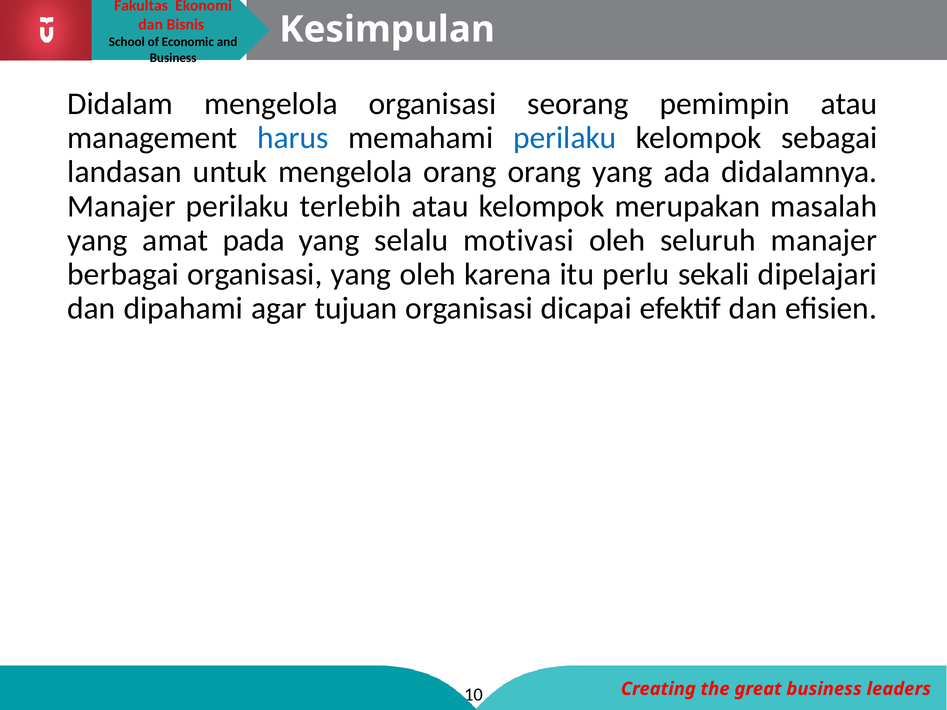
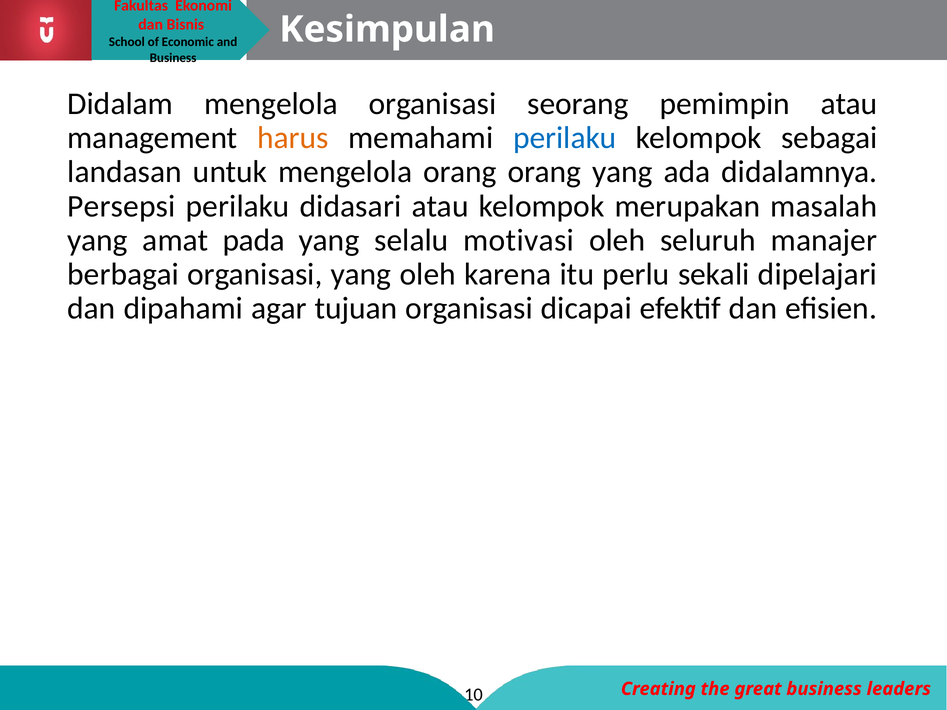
harus colour: blue -> orange (293, 138)
Manajer: Manajer -> Persepsi (121, 206)
terlebih: terlebih -> didasari (351, 206)
